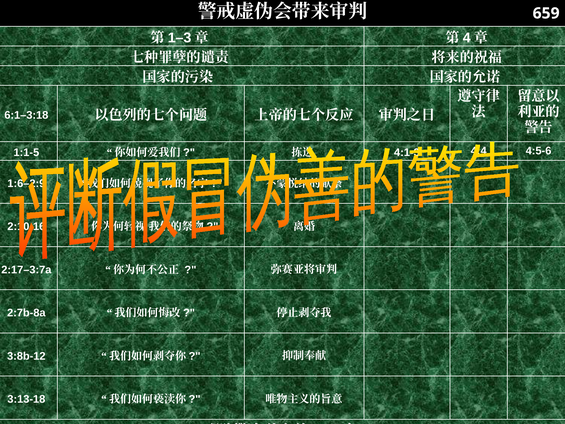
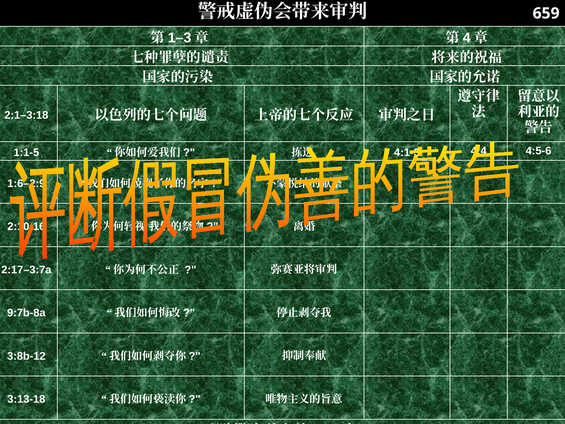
6:1–3:18: 6:1–3:18 -> 2:1–3:18 (26, 115)
2:7b-8a: 2:7b-8a -> 9:7b-8a (26, 313)
